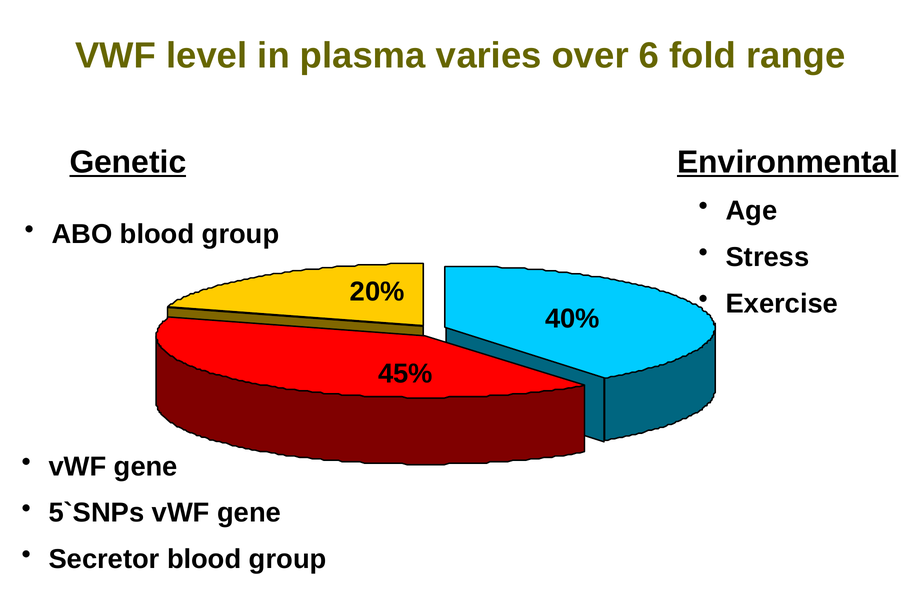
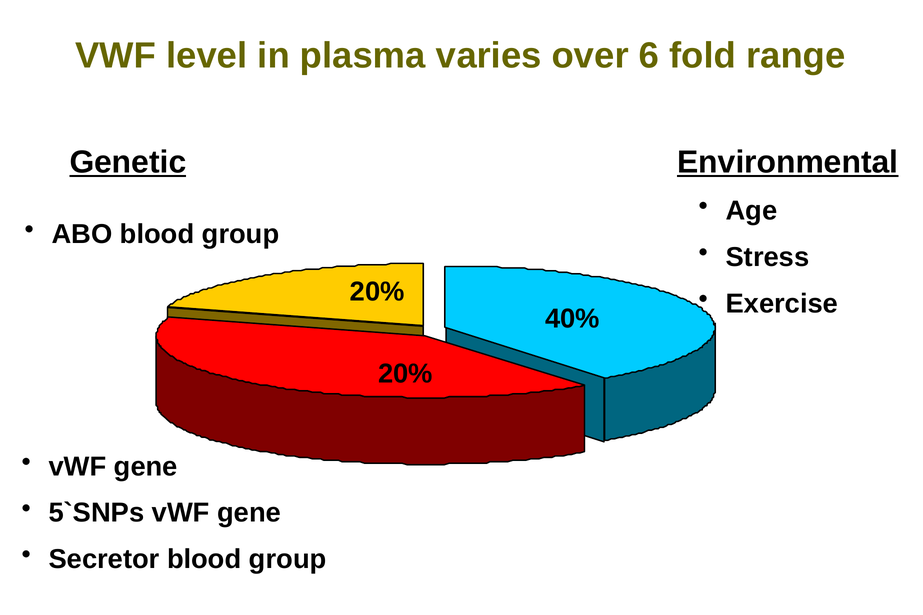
45%: 45% -> 20% (405, 374)
